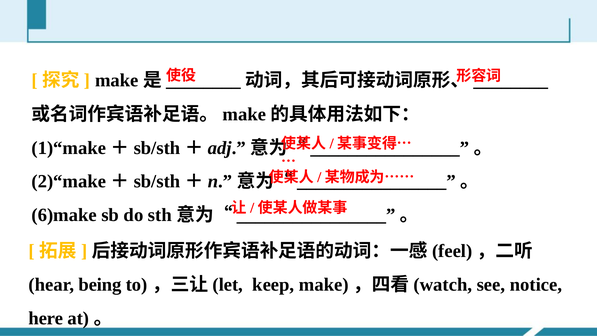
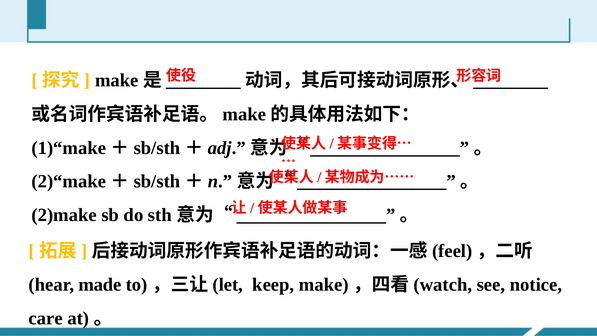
6)make: 6)make -> 2)make (64, 215)
being: being -> made (100, 284)
here: here -> care (46, 318)
